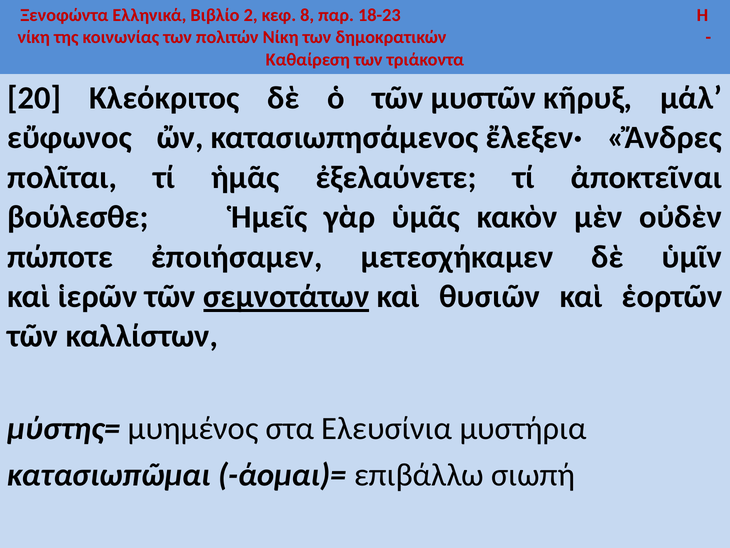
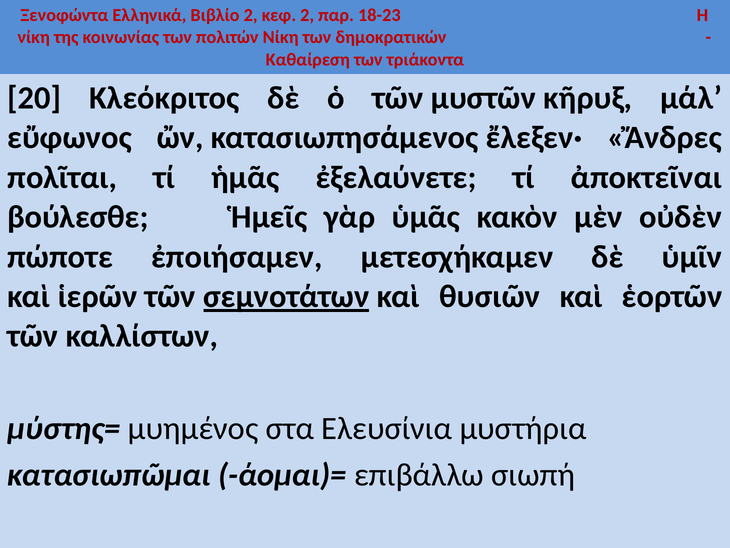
κεφ 8: 8 -> 2 (307, 15)
